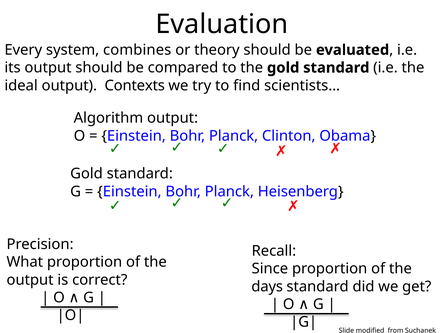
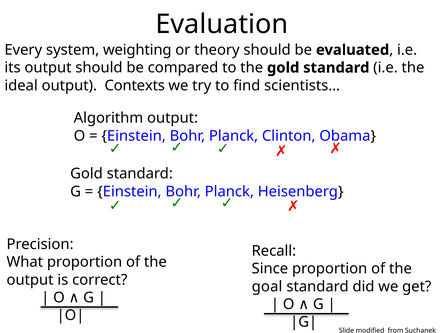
combines: combines -> weighting (137, 50)
days: days -> goal (267, 286)
